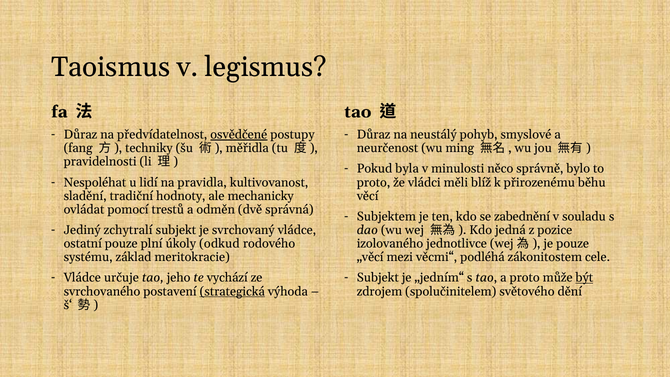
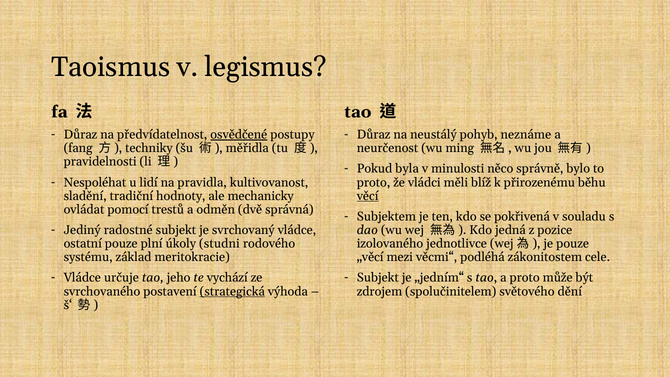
smyslové: smyslové -> neznáme (526, 135)
věcí underline: none -> present (368, 196)
zabednění: zabednění -> pokřivená (522, 216)
zchytralí: zchytralí -> radostné (128, 230)
odkud: odkud -> studni (219, 244)
být underline: present -> none (584, 278)
